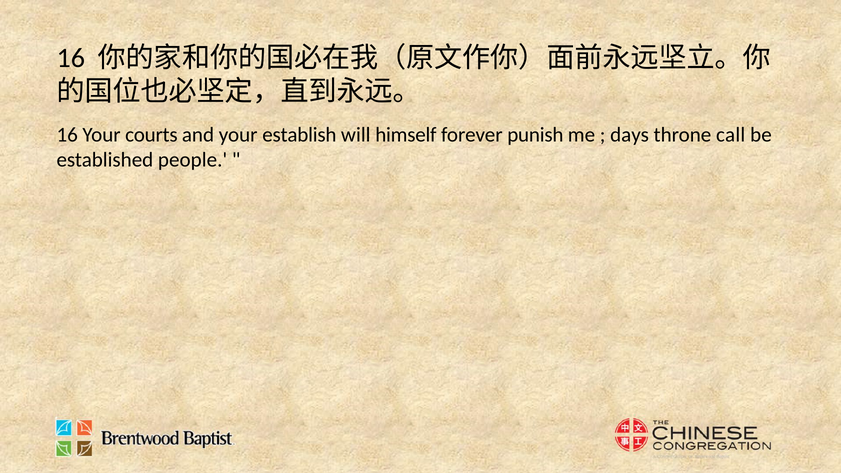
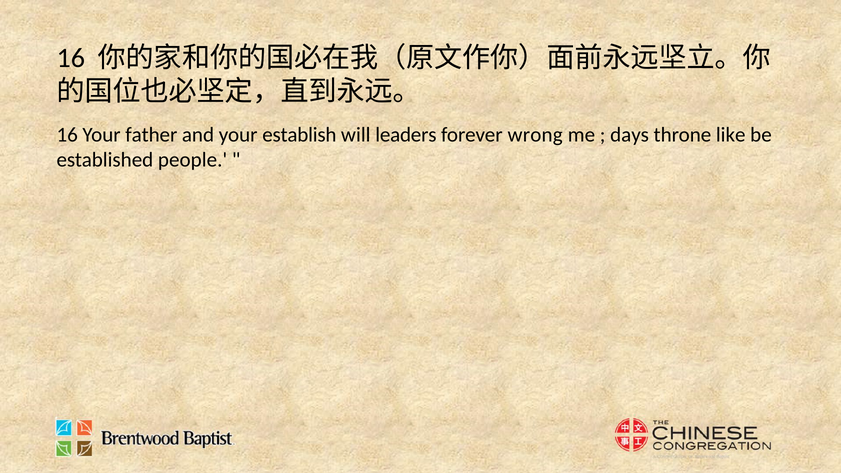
courts: courts -> father (151, 135)
himself: himself -> leaders (406, 135)
punish: punish -> wrong (535, 135)
call: call -> like (731, 135)
